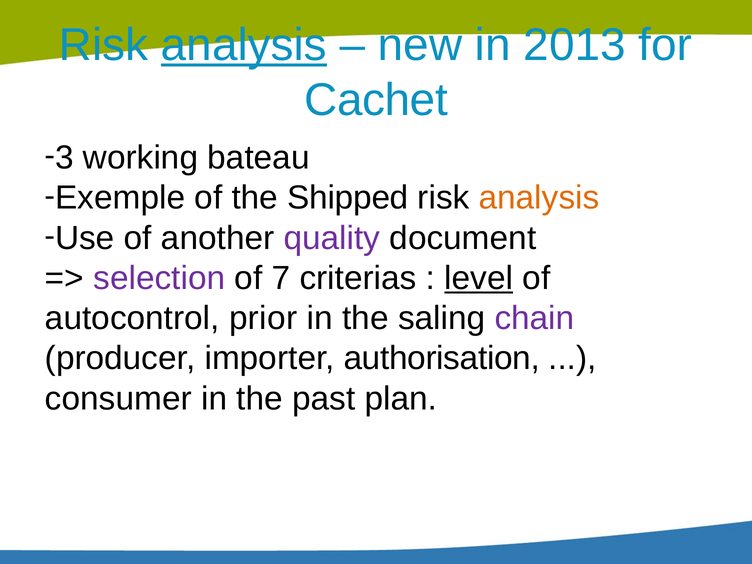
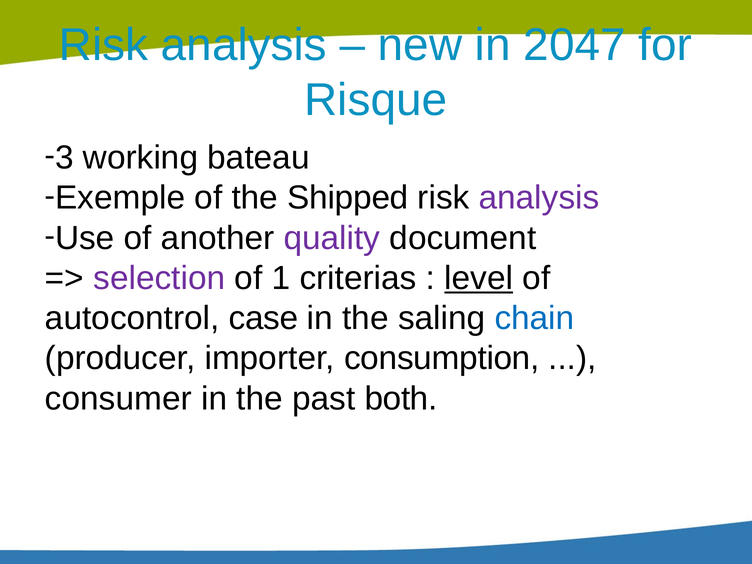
analysis underline: present -> none (244, 45)
2013: 2013 -> 2047 (575, 45)
Cachet: Cachet -> Risque (376, 100)
analysis colour: orange -> purple (539, 198)
7: 7 -> 1 (281, 278)
prior: prior -> case (263, 318)
chain colour: purple -> blue (535, 318)
authorisation: authorisation -> consumption (442, 358)
plan: plan -> both (401, 399)
